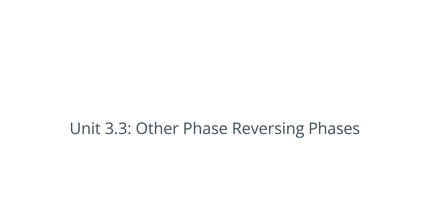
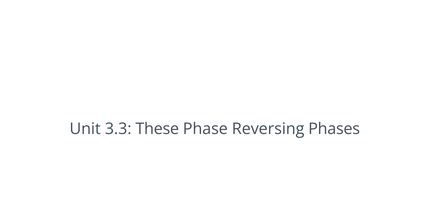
Other: Other -> These (157, 129)
